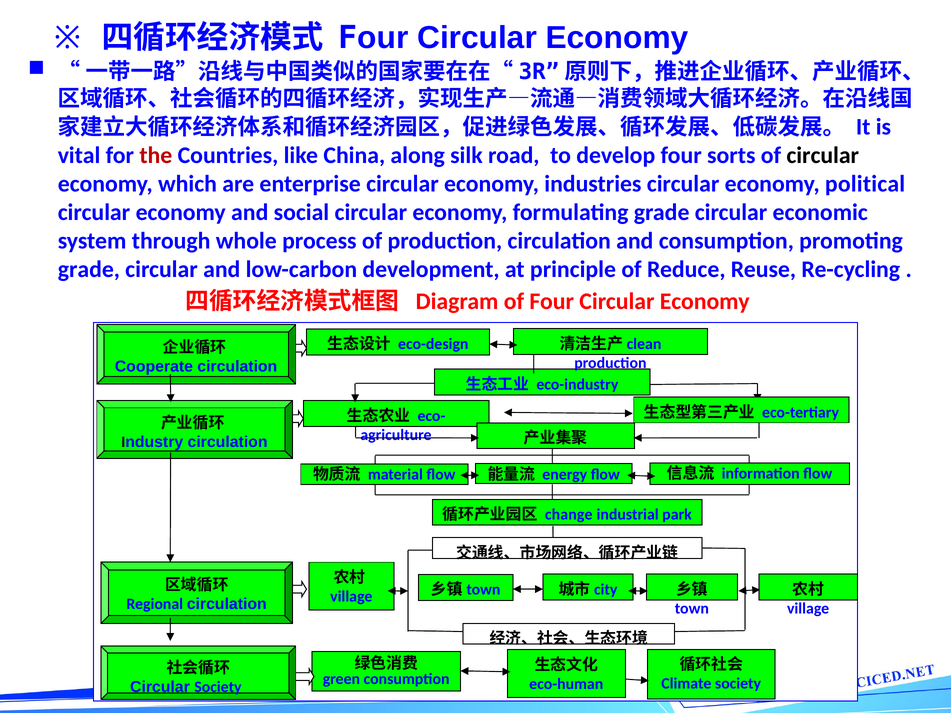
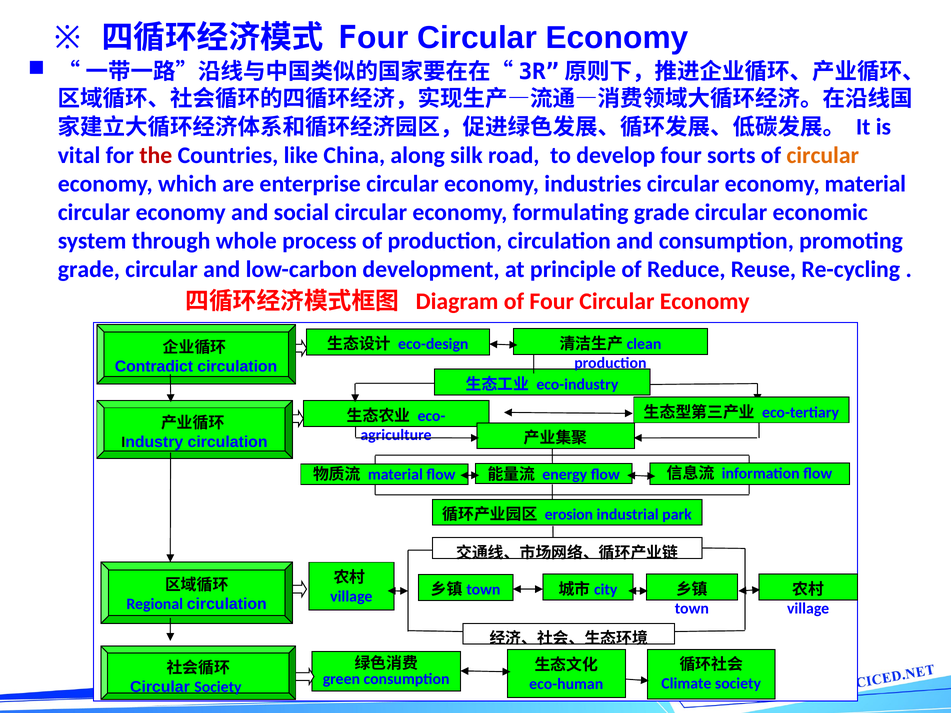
circular colour: black -> orange (823, 155)
economy political: political -> material (865, 184)
Cooperate: Cooperate -> Contradict (154, 367)
change: change -> erosion (569, 515)
